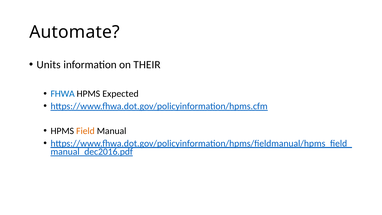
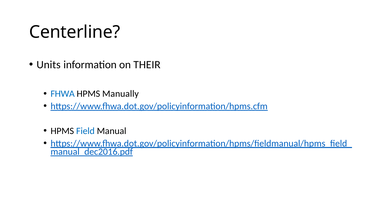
Automate: Automate -> Centerline (75, 32)
Expected: Expected -> Manually (121, 94)
Field colour: orange -> blue (85, 131)
